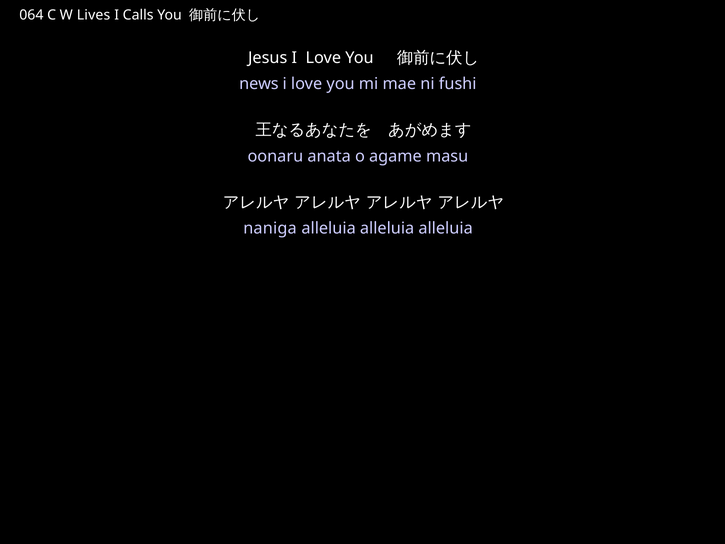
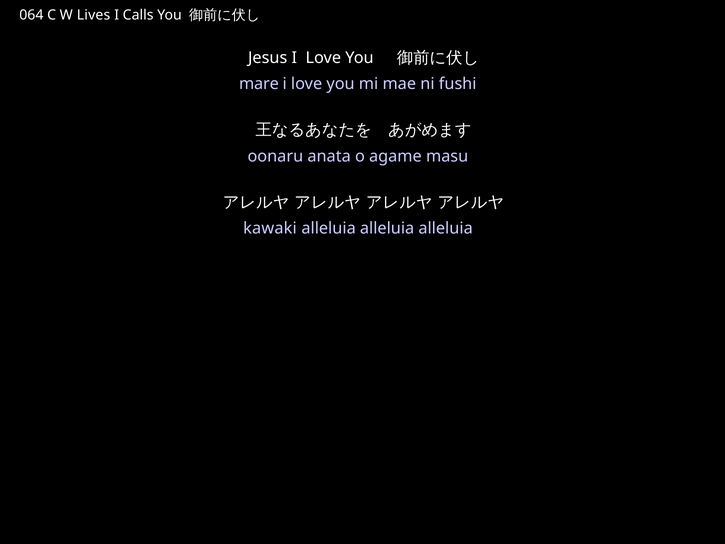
news: news -> mare (259, 84)
naniga: naniga -> kawaki (270, 228)
